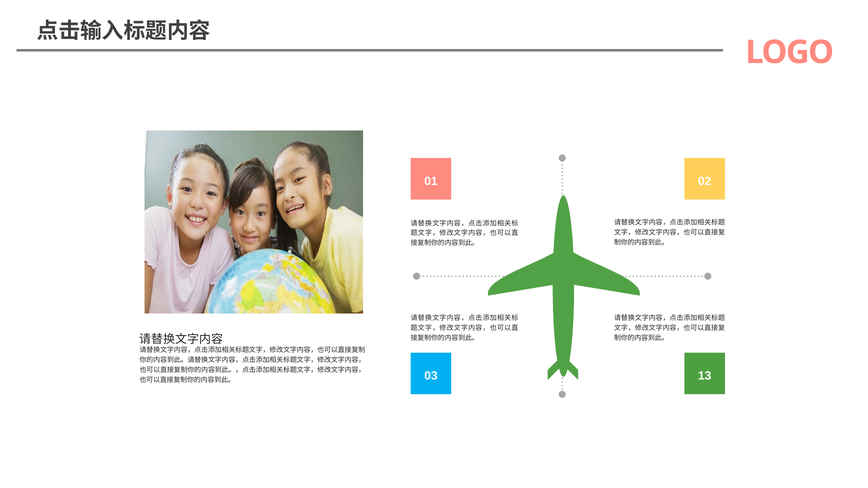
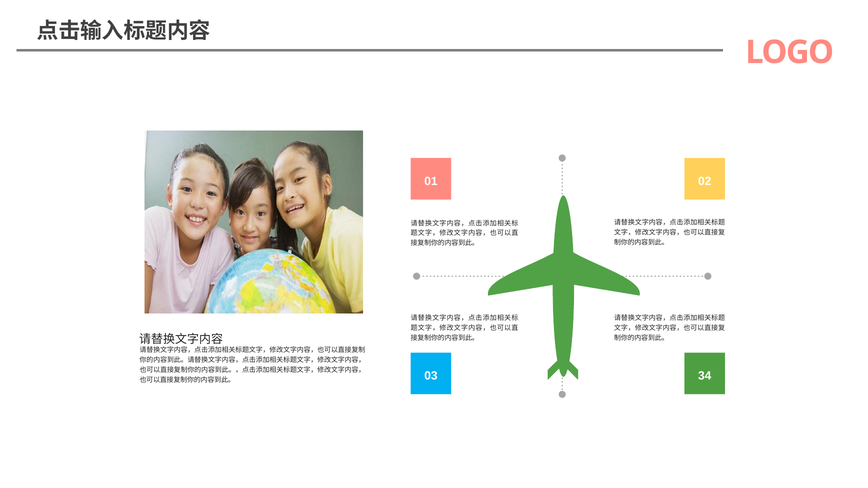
13: 13 -> 34 (705, 376)
